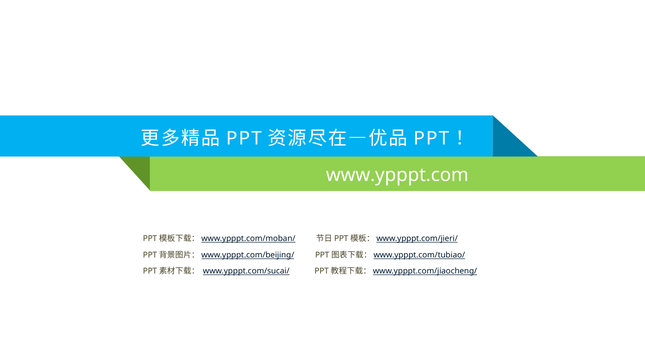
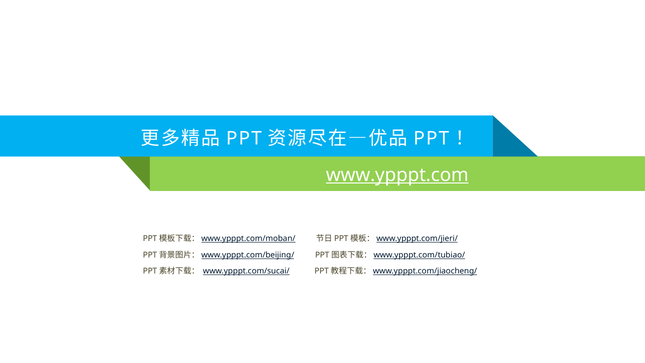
www.ypppt.com underline: none -> present (397, 175)
